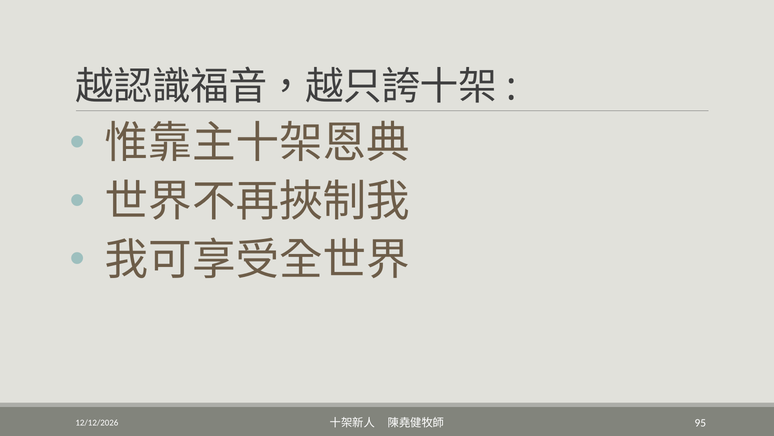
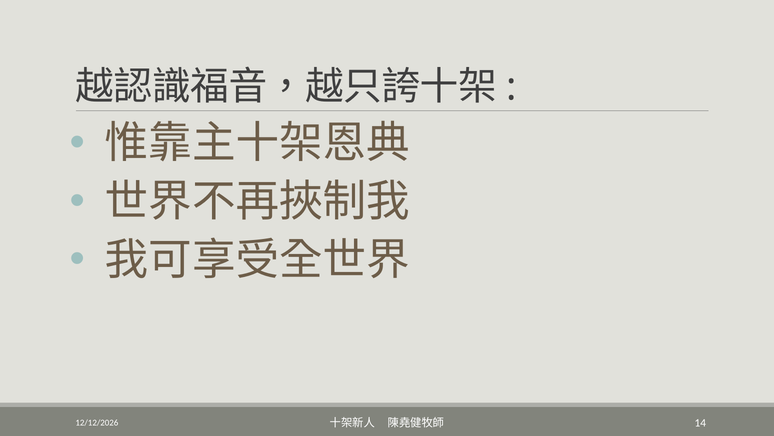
95: 95 -> 14 (700, 422)
